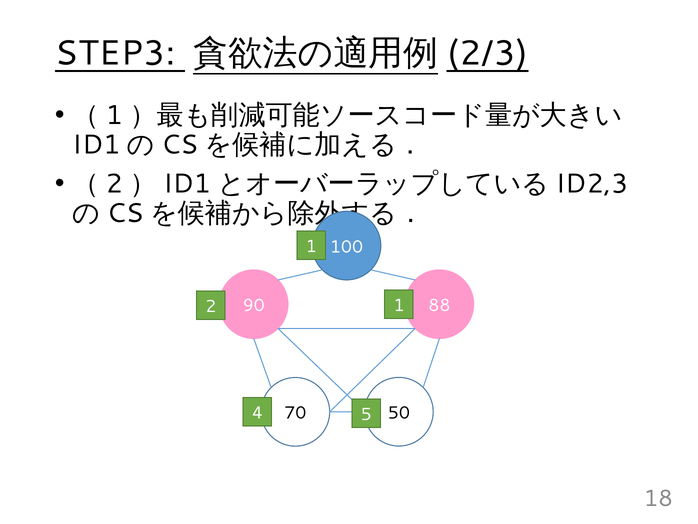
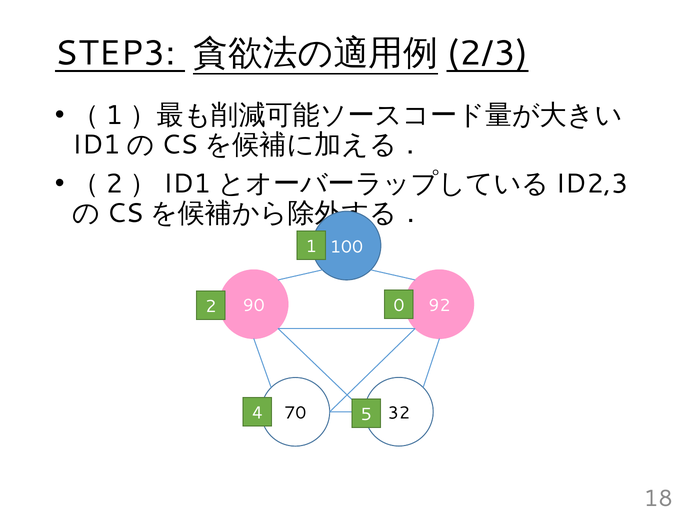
88: 88 -> 92 (439, 305)
2 1: 1 -> 0 (399, 305)
50: 50 -> 32 (399, 413)
